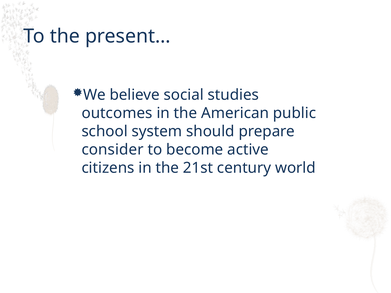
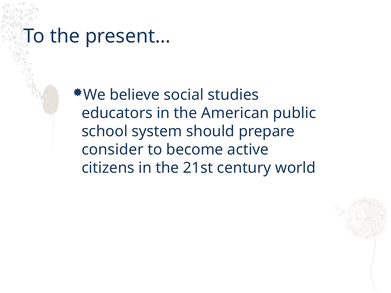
outcomes: outcomes -> educators (117, 113)
